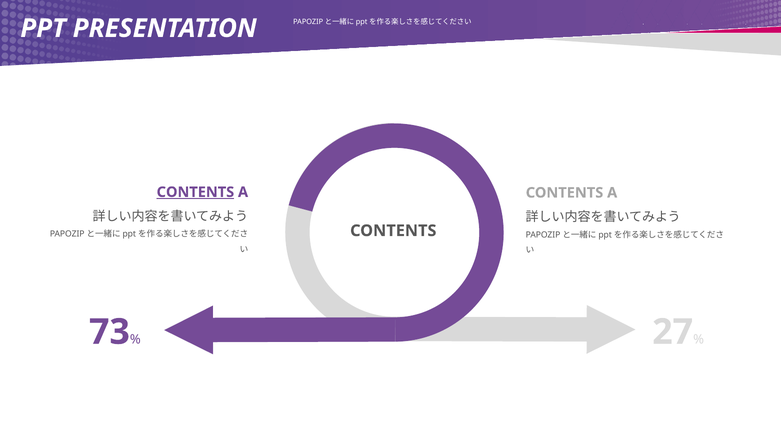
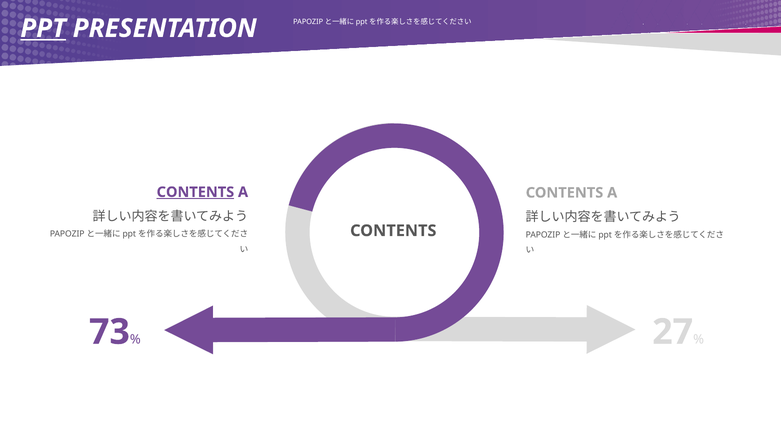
PPT underline: none -> present (43, 28)
